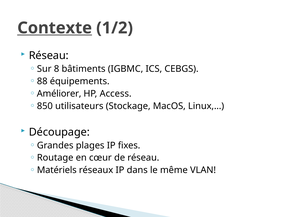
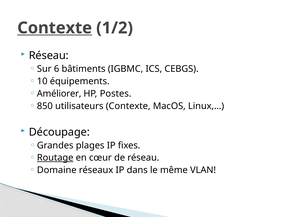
8: 8 -> 6 (57, 69)
88: 88 -> 10 (42, 81)
Access: Access -> Postes (116, 93)
utilisateurs Stockage: Stockage -> Contexte (128, 106)
Routage underline: none -> present (55, 158)
Matériels: Matériels -> Domaine (57, 170)
